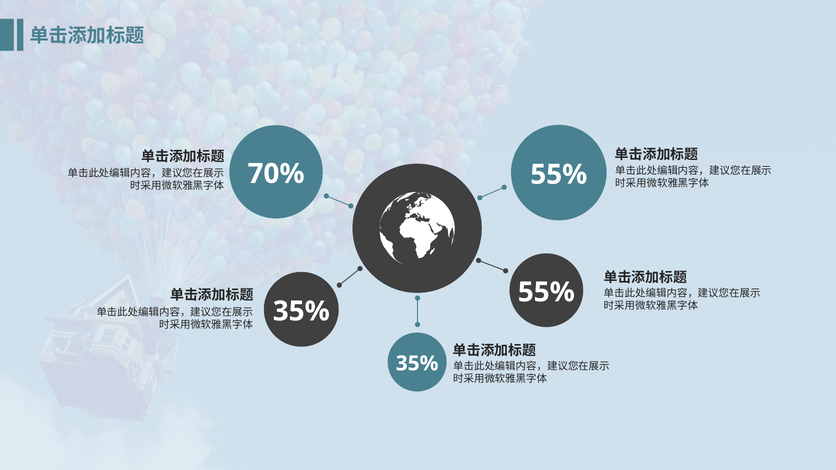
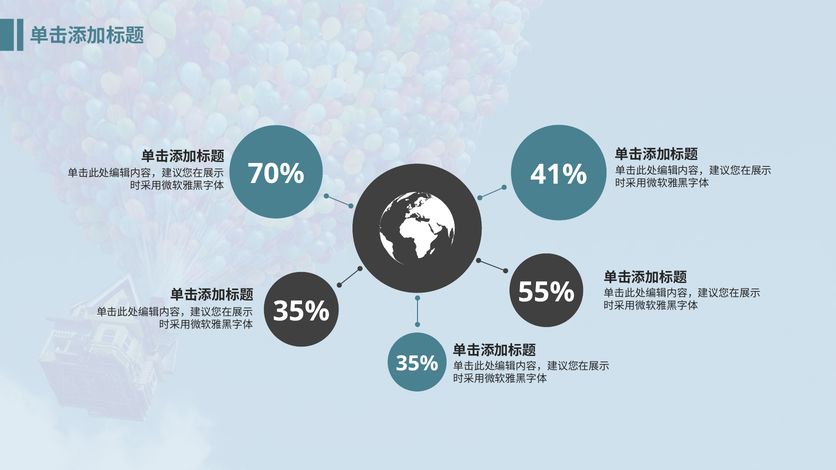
55%: 55% -> 41% (559, 175)
